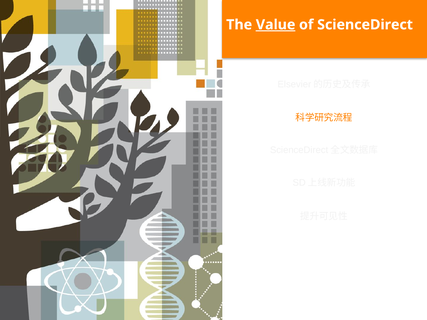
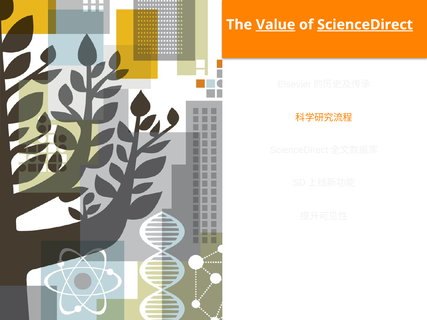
ScienceDirect underline: none -> present (365, 25)
